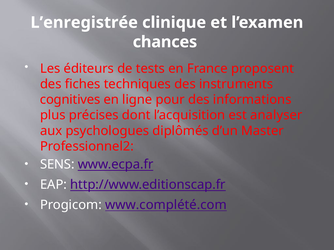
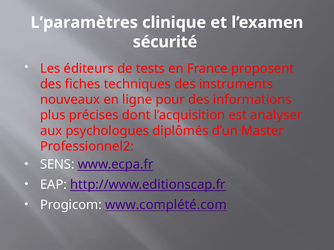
L’enregistrée: L’enregistrée -> L’paramètres (84, 23)
chances: chances -> sécurité (165, 42)
cognitives: cognitives -> nouveaux (70, 100)
